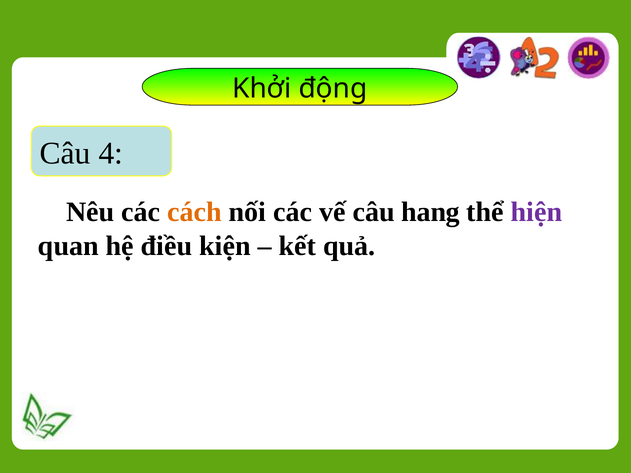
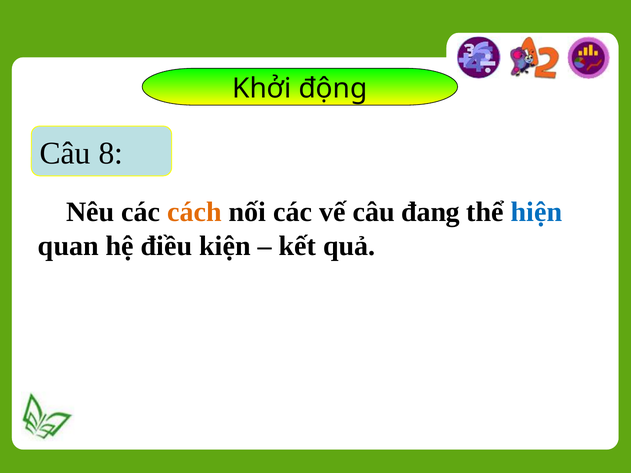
4: 4 -> 8 (111, 153)
hang: hang -> đang (431, 212)
hiện colour: purple -> blue (537, 212)
